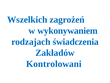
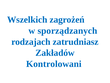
wykonywaniem: wykonywaniem -> sporządzanych (67, 31)
świadczenia: świadczenia -> zatrudniasz (76, 42)
